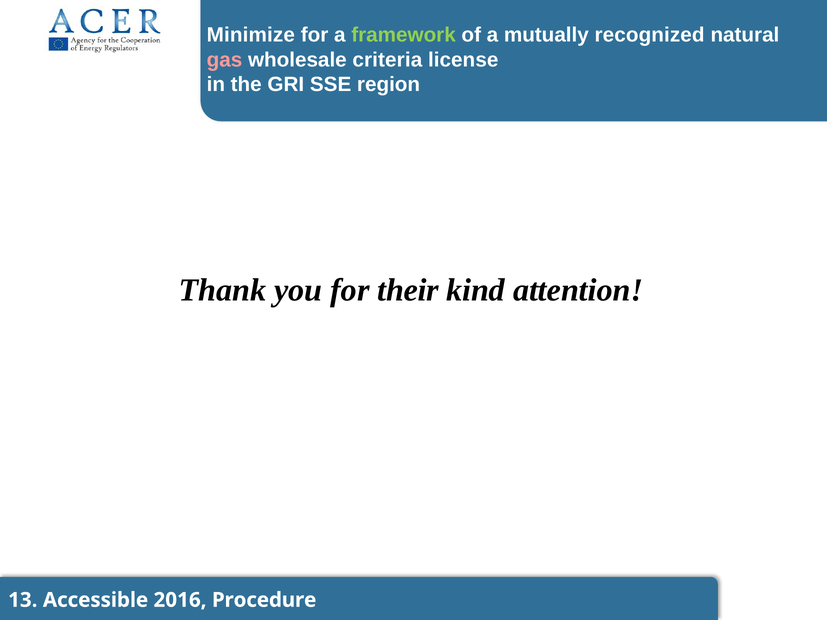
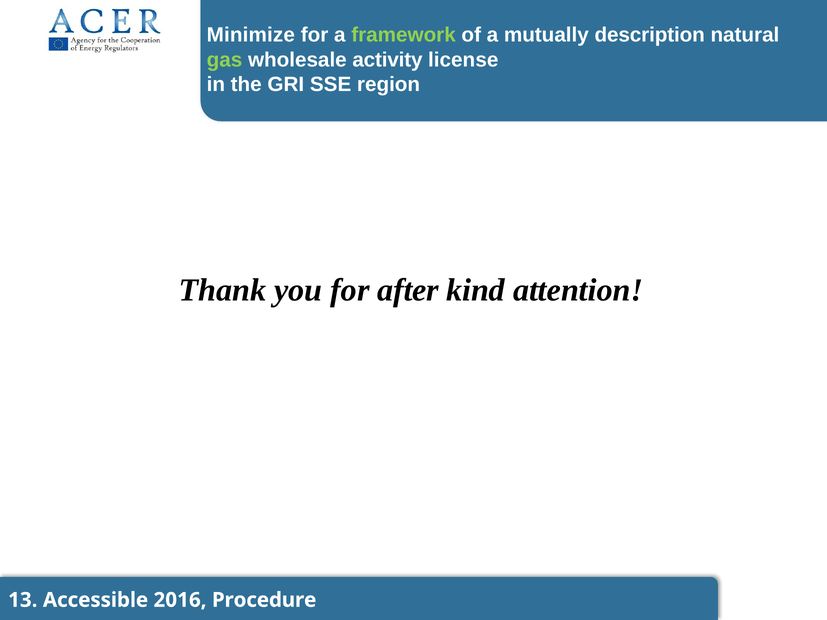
recognized: recognized -> description (650, 35)
gas colour: pink -> light green (225, 60)
criteria: criteria -> activity (387, 60)
their: their -> after (408, 290)
